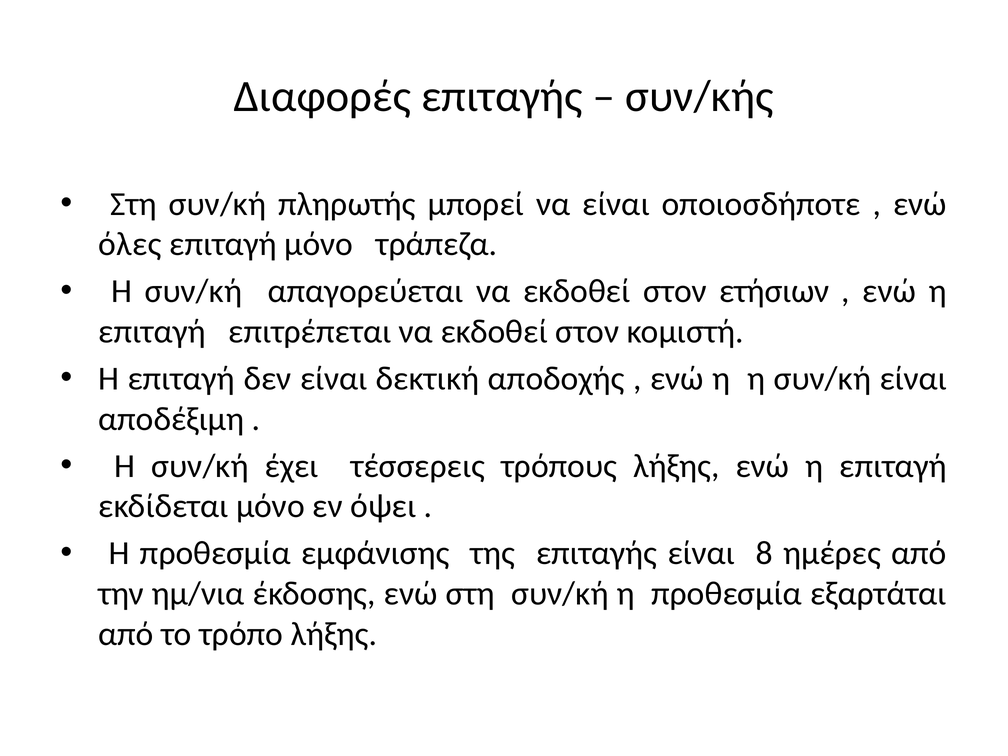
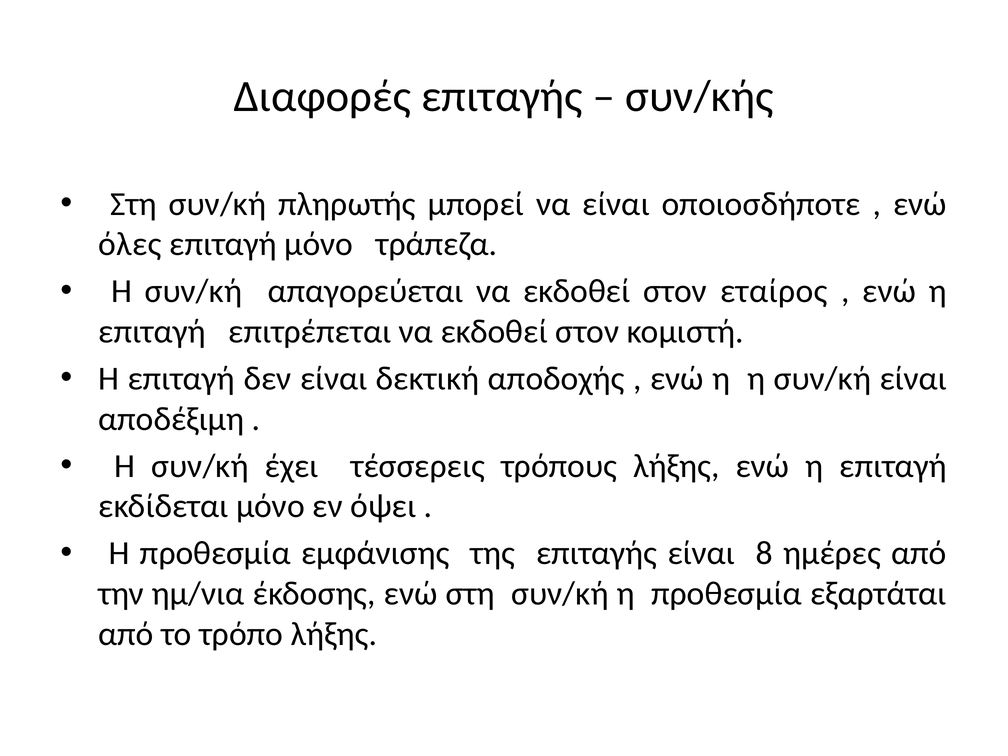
ετήσιων: ετήσιων -> εταίρος (774, 291)
